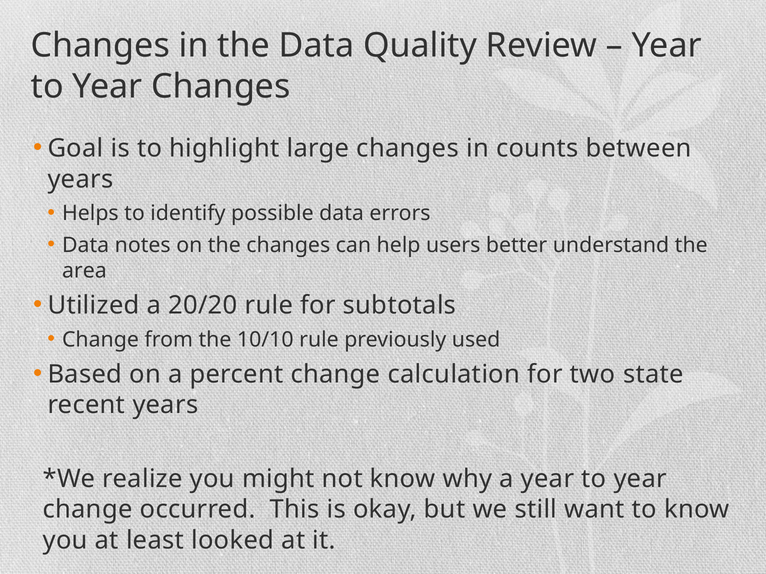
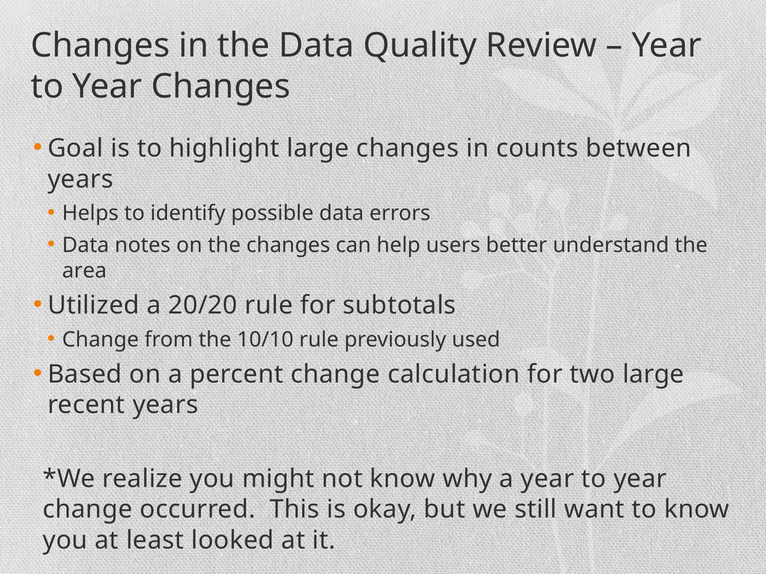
two state: state -> large (653, 375)
